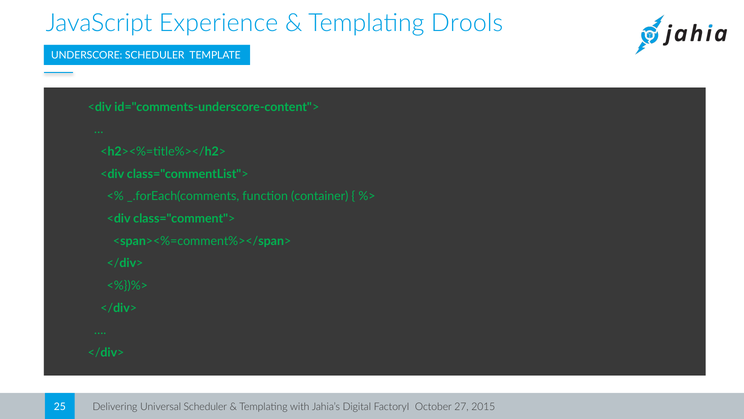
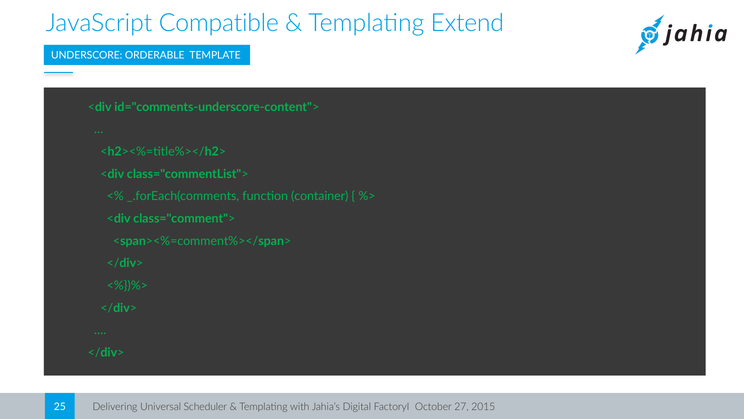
Experience: Experience -> Compatible (219, 23)
Drools: Drools -> Extend (467, 23)
UNDERSCORE SCHEDULER: SCHEDULER -> ORDERABLE (155, 55)
